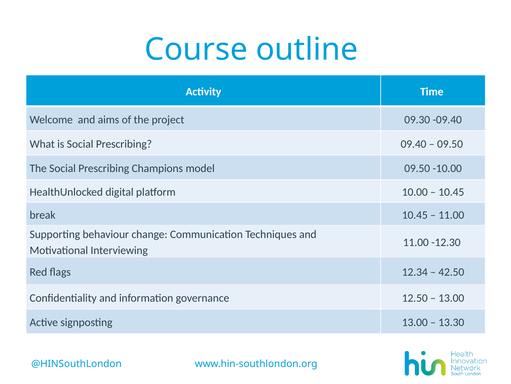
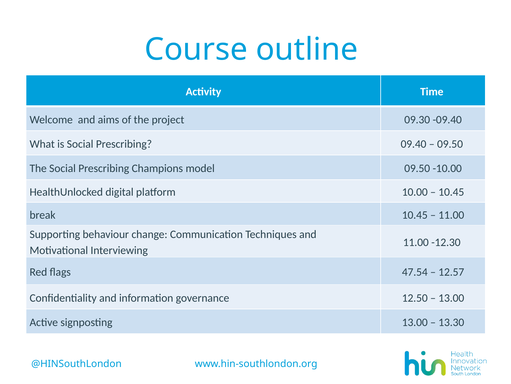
12.34: 12.34 -> 47.54 (415, 271)
42.50: 42.50 -> 12.57 (451, 271)
